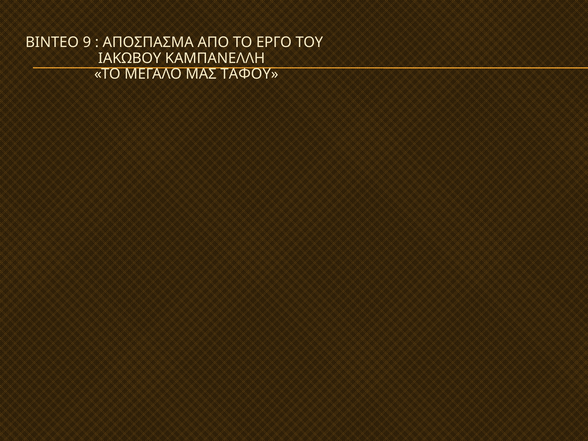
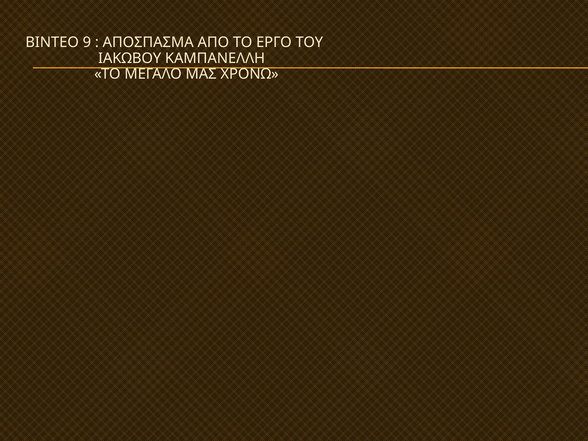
ΤΑΦΟΥ: ΤΑΦΟΥ -> ΧΡΟΝΩ (250, 74)
